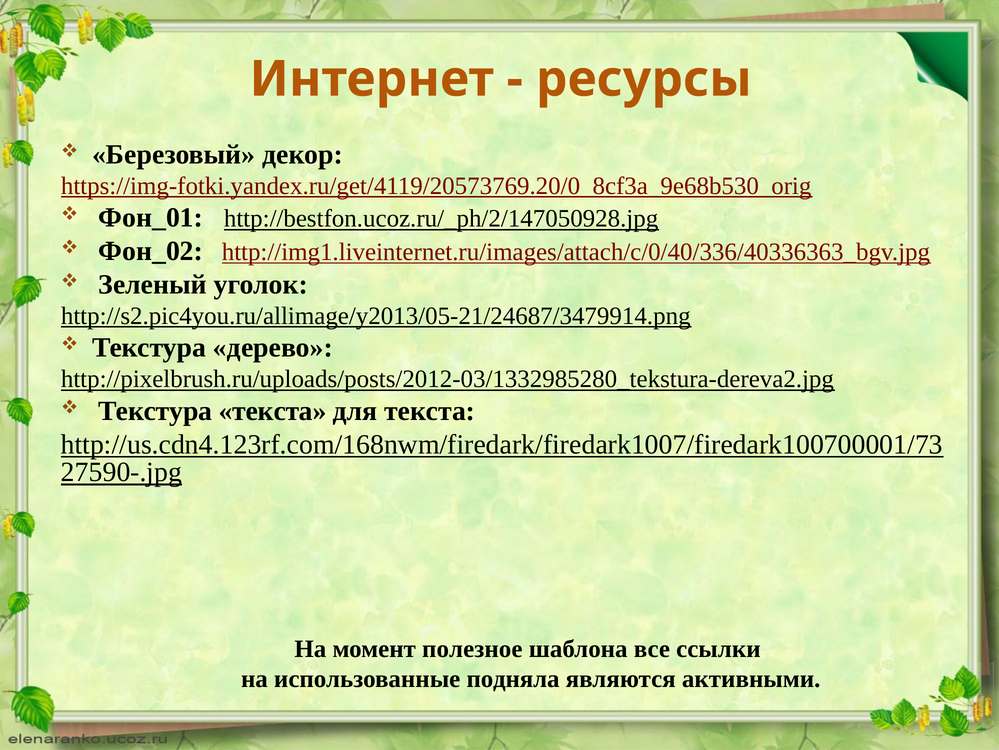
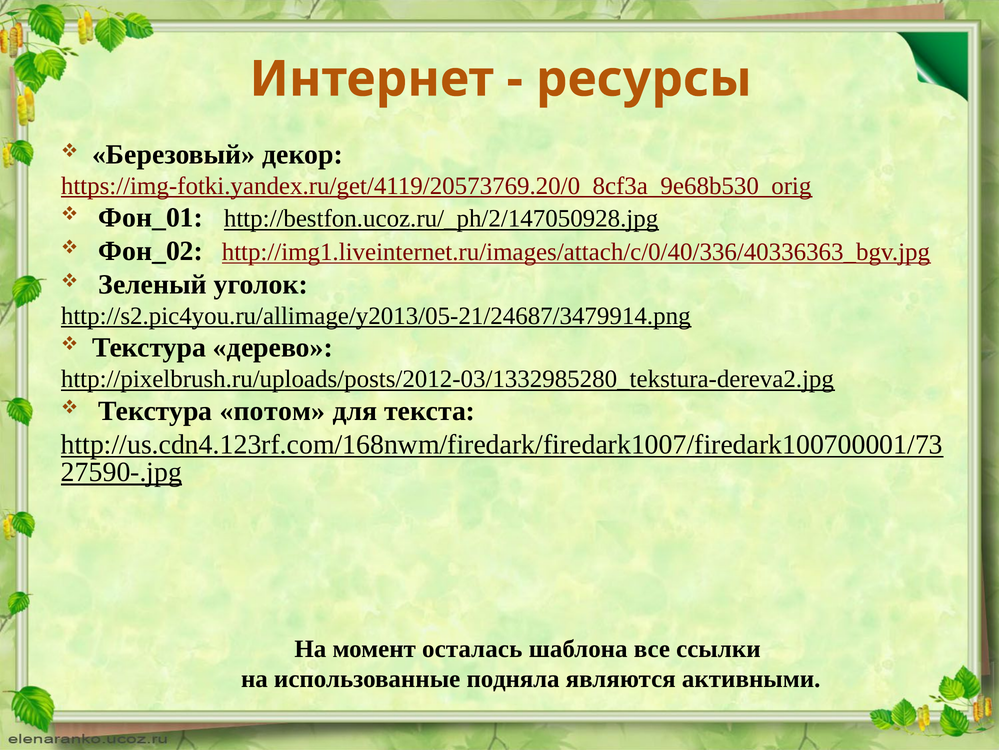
Текстура текста: текста -> потом (272, 411)
полезное: полезное -> осталась (472, 648)
